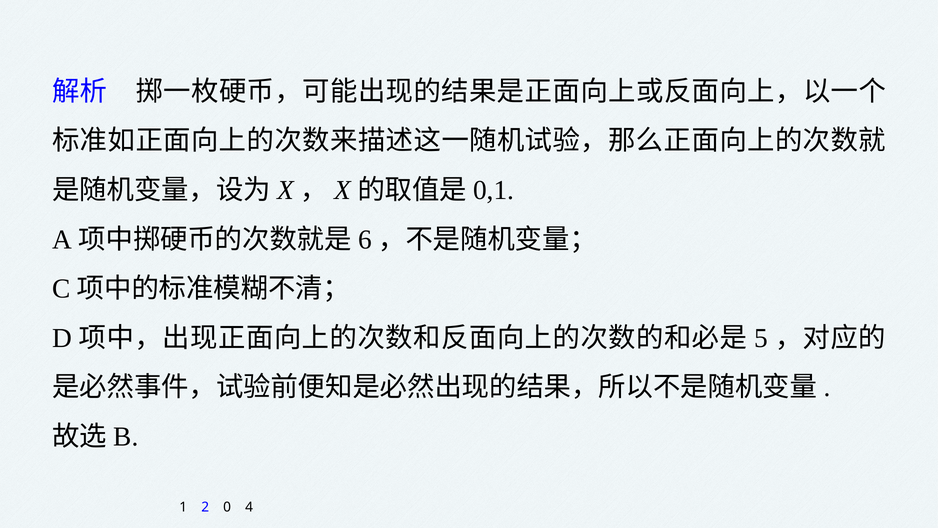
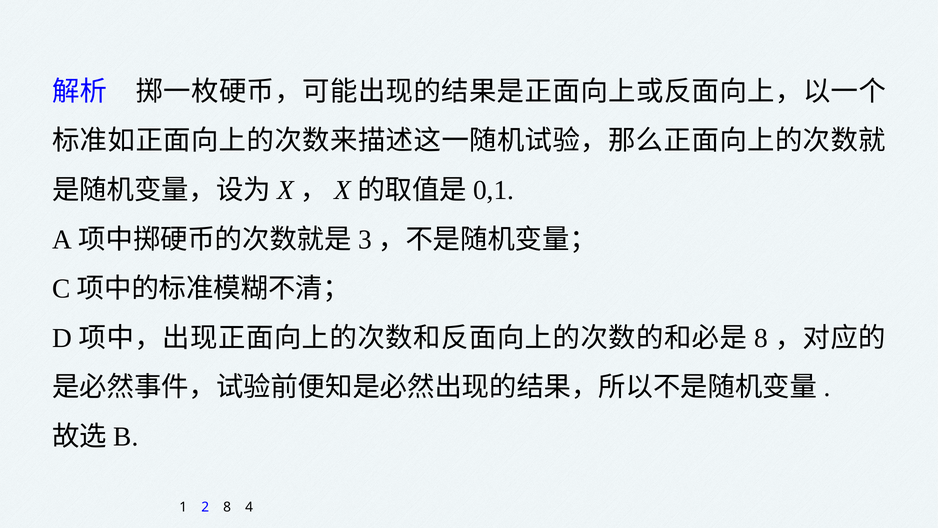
6: 6 -> 3 (365, 239)
5: 5 -> 8 (761, 338)
2 0: 0 -> 8 (227, 507)
